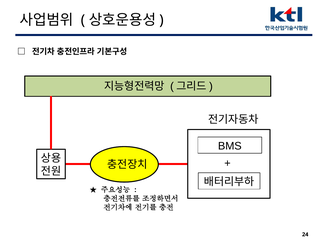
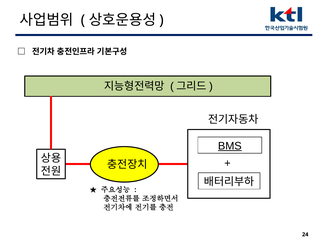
BMS underline: none -> present (230, 146)
